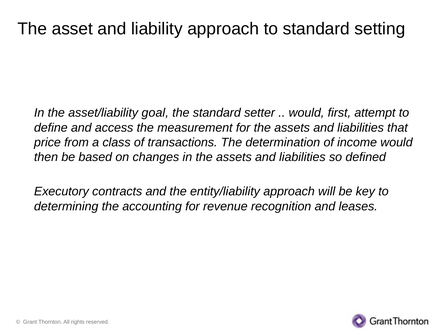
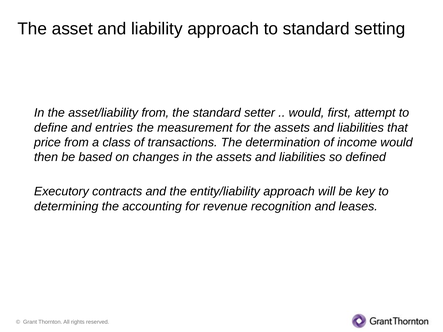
asset/liability goal: goal -> from (155, 113)
access: access -> entries (114, 128)
